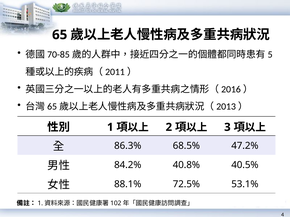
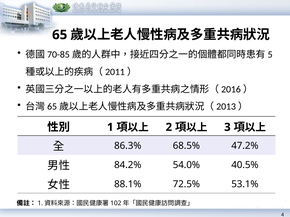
40.8%: 40.8% -> 54.0% (186, 165)
